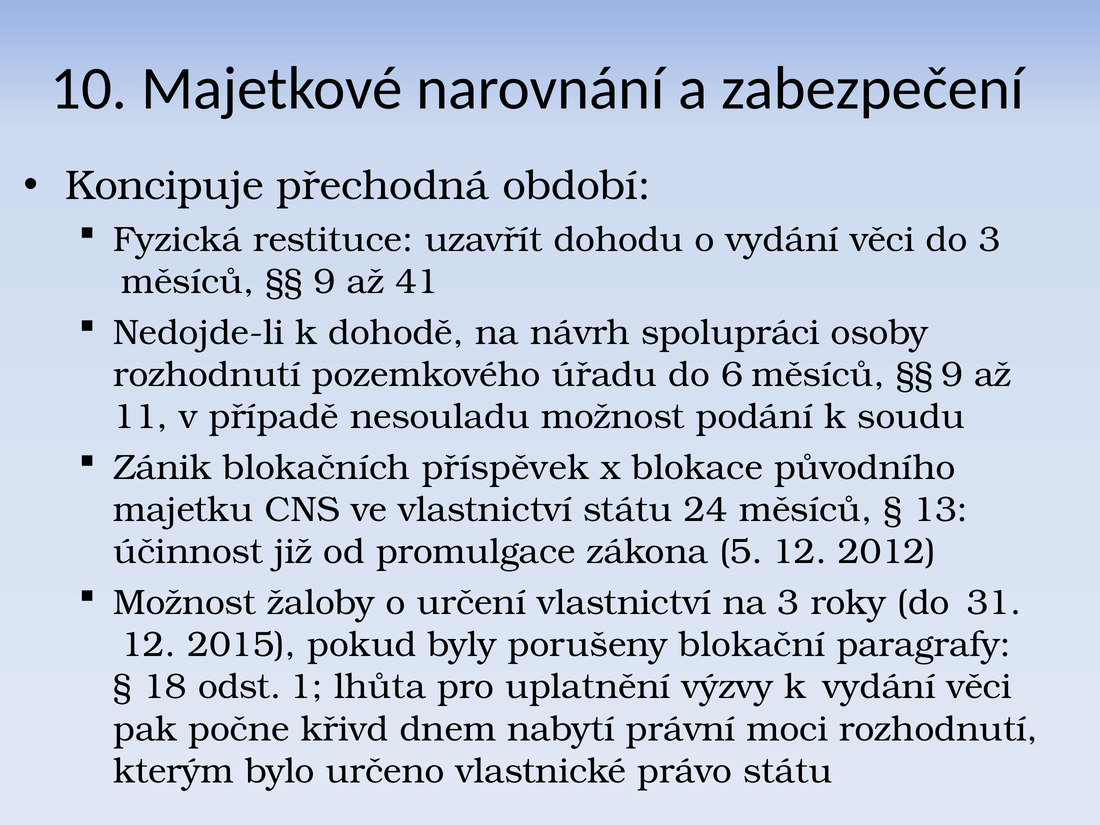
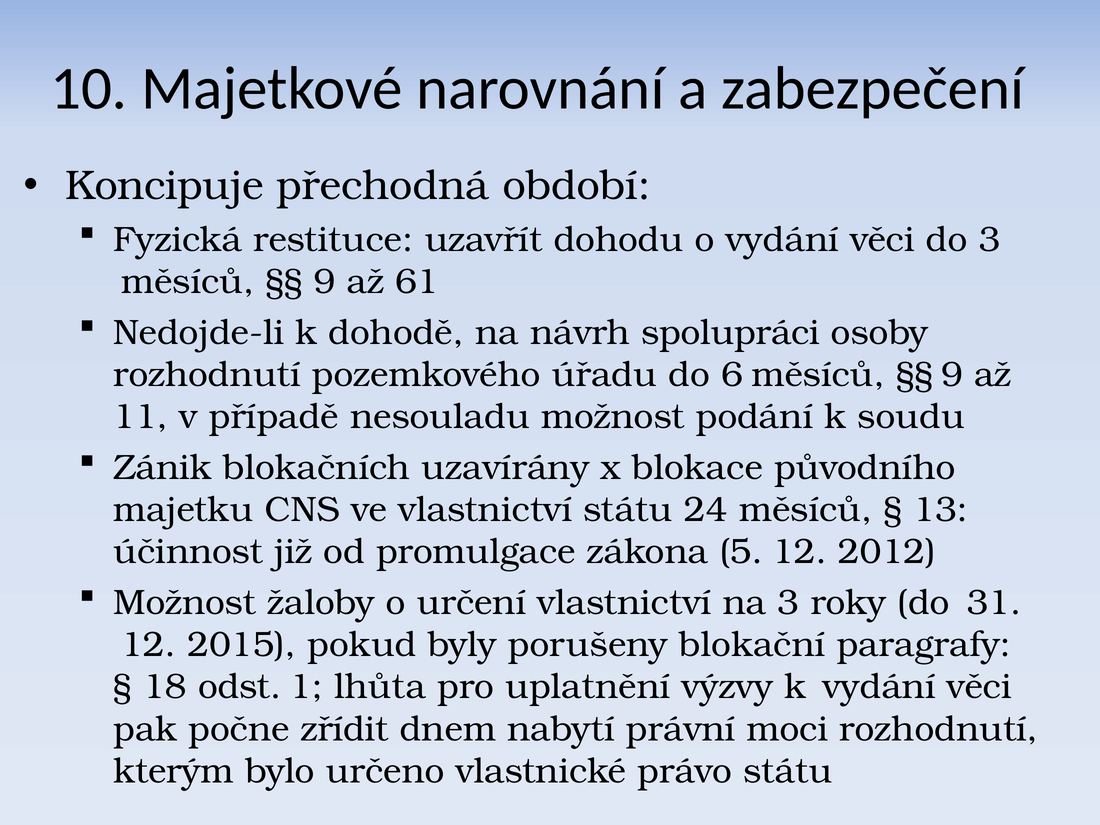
41: 41 -> 61 (417, 282)
příspěvek: příspěvek -> uzavírány (506, 468)
křivd: křivd -> zřídit (345, 729)
